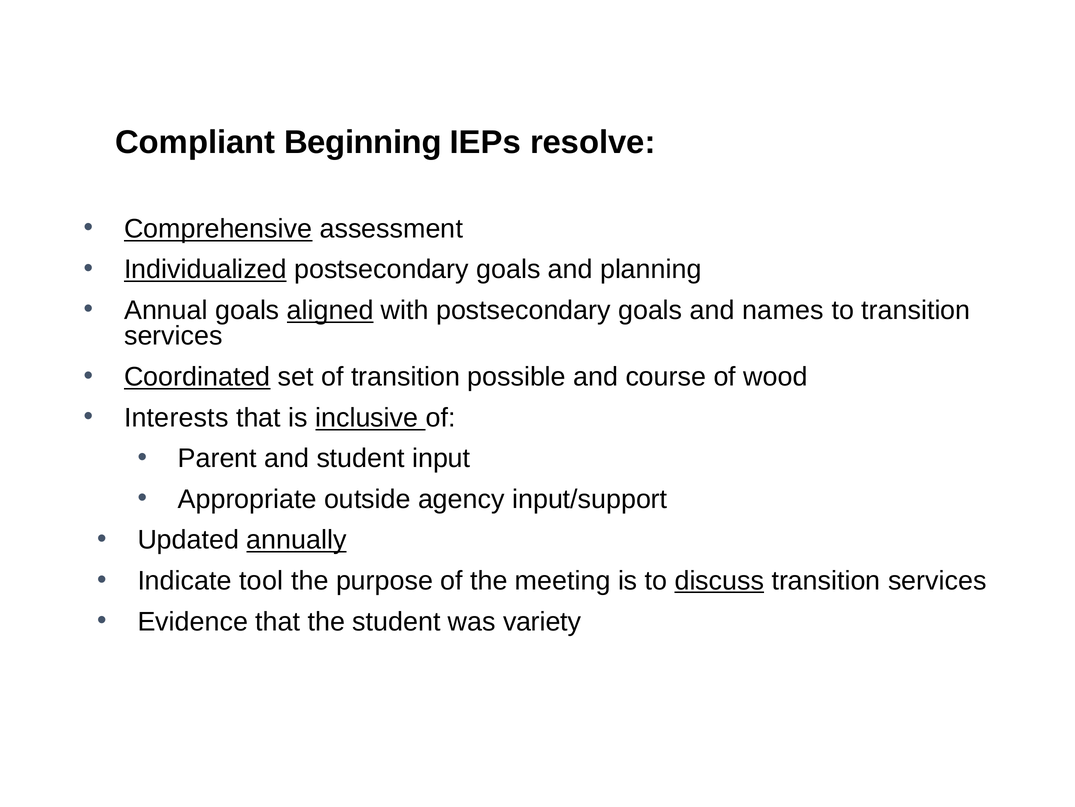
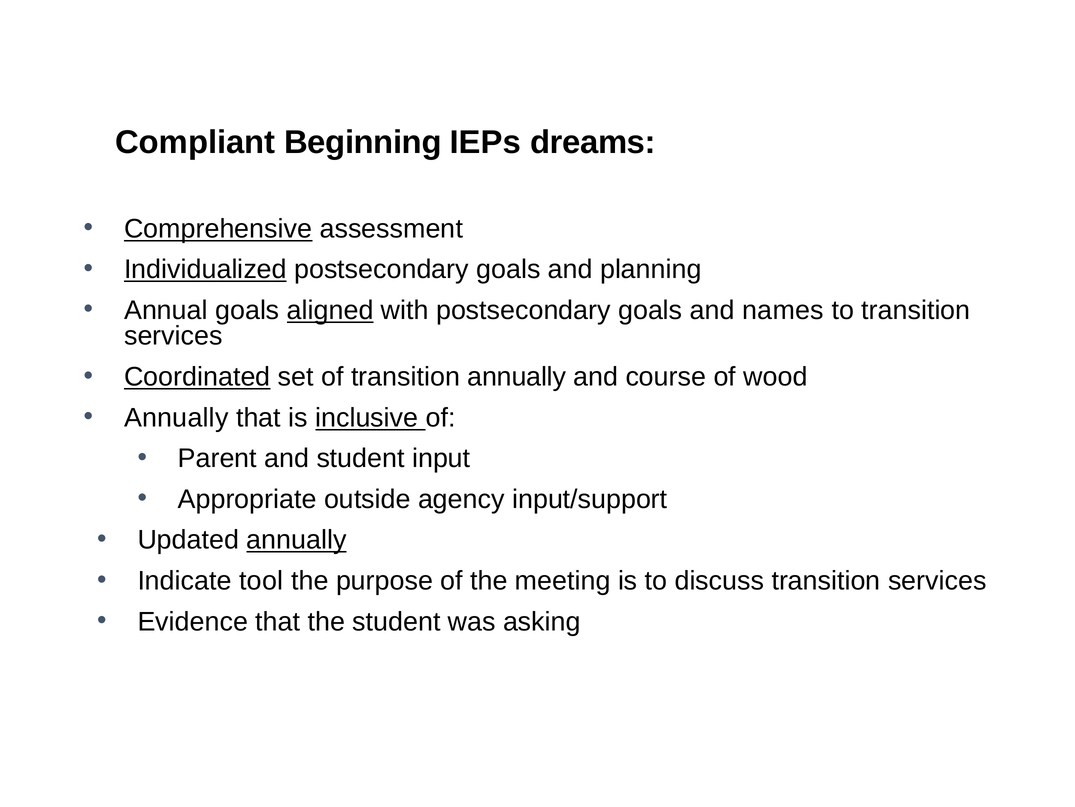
resolve: resolve -> dreams (593, 142)
transition possible: possible -> annually (517, 377)
Interests: Interests -> Annually (176, 417)
discuss underline: present -> none (719, 580)
variety: variety -> asking (542, 621)
